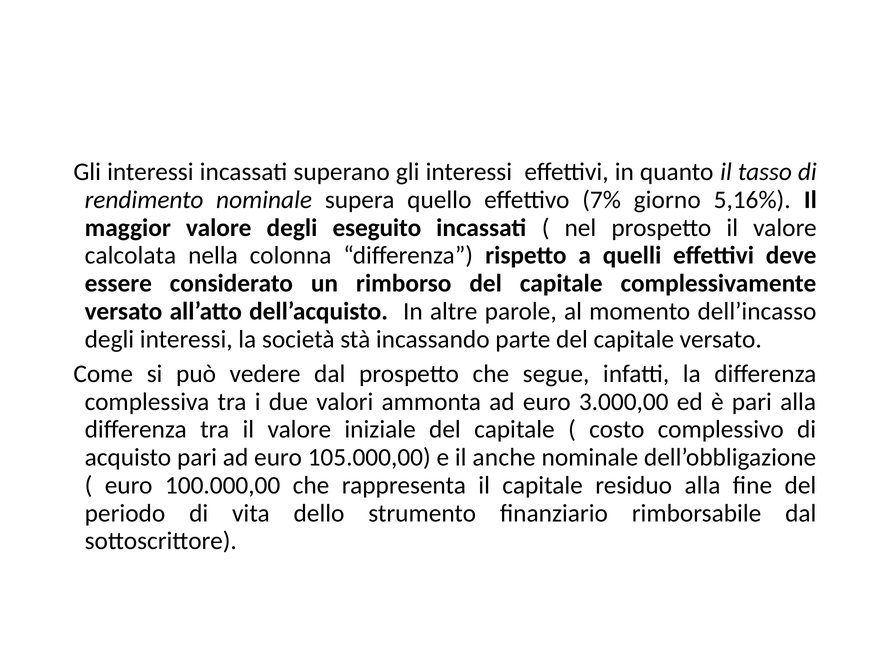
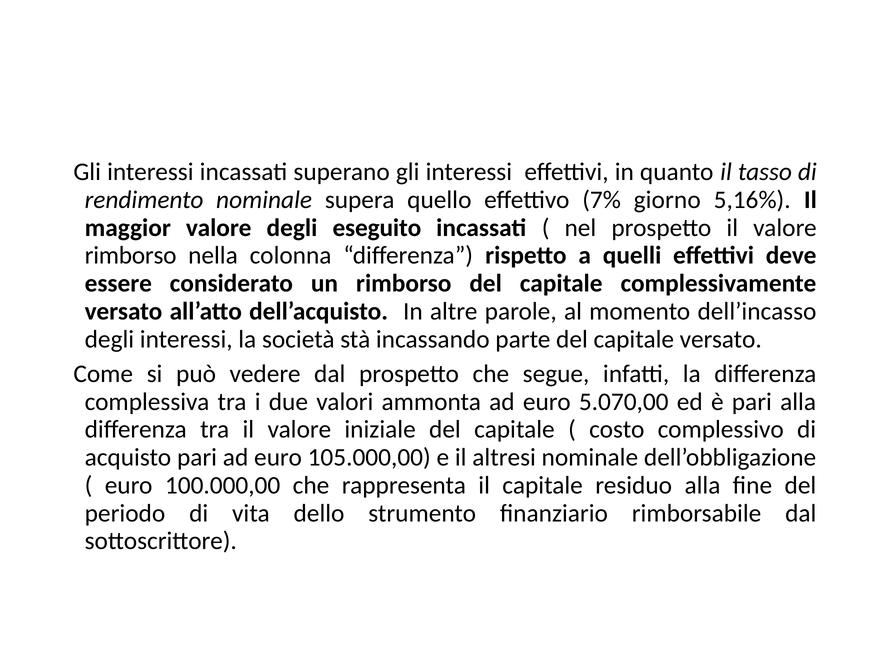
calcolata: calcolata -> rimborso (131, 256)
3.000,00: 3.000,00 -> 5.070,00 (624, 402)
anche: anche -> altresi (504, 458)
